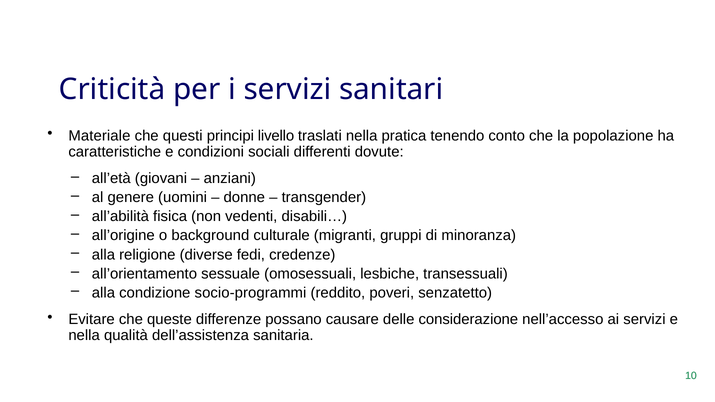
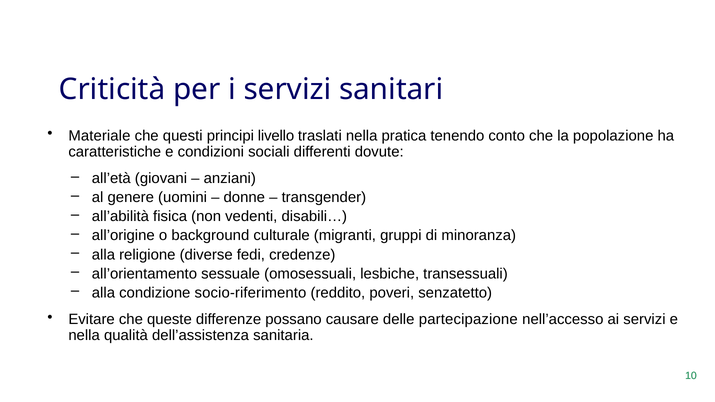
socio-programmi: socio-programmi -> socio-riferimento (250, 293)
considerazione: considerazione -> partecipazione (468, 320)
